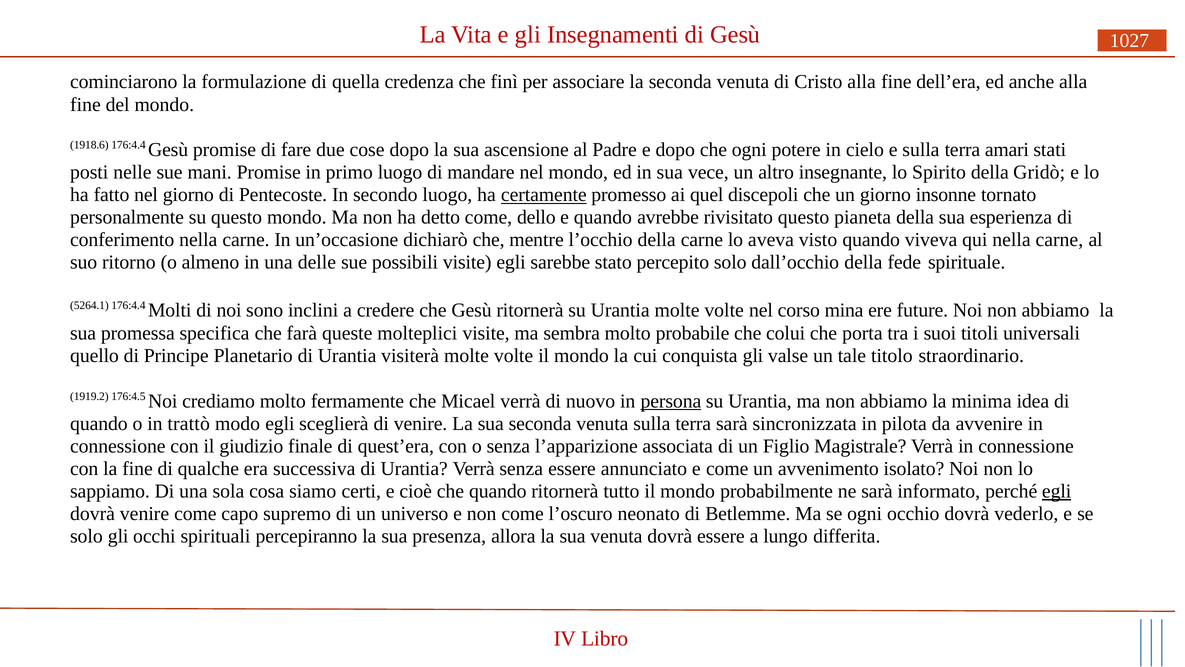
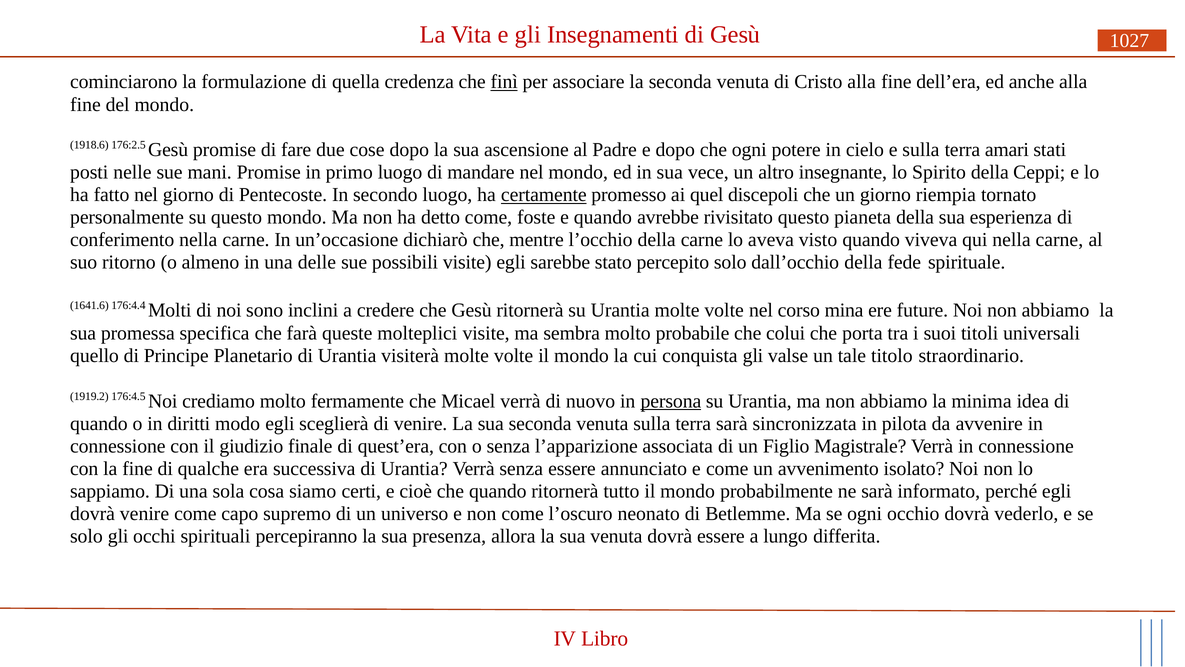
finì underline: none -> present (504, 82)
1918.6 176:4.4: 176:4.4 -> 176:2.5 (128, 145)
Gridò: Gridò -> Ceppi (1039, 172)
insonne: insonne -> riempia (946, 195)
dello: dello -> foste (536, 218)
5264.1: 5264.1 -> 1641.6 (89, 306)
trattò: trattò -> diritti (189, 424)
egli underline: present -> none (1057, 491)
